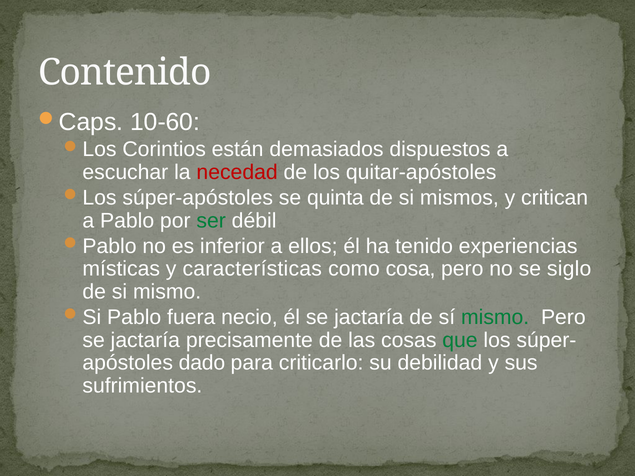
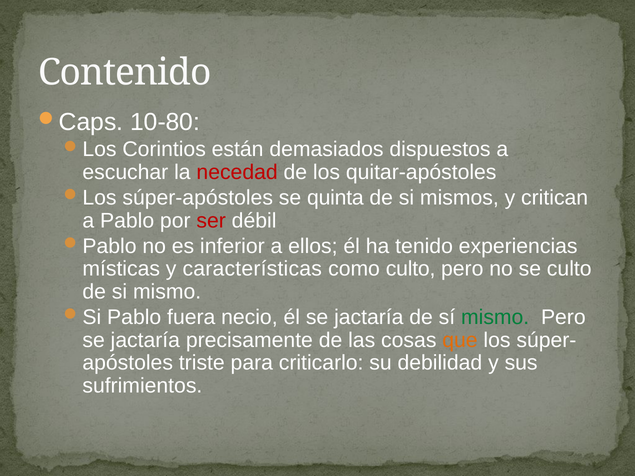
10-60: 10-60 -> 10-80 (165, 122)
ser colour: green -> red (211, 221)
como cosa: cosa -> culto (411, 269)
se siglo: siglo -> culto (569, 269)
que colour: green -> orange (460, 340)
dado: dado -> triste (202, 363)
